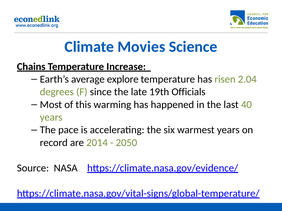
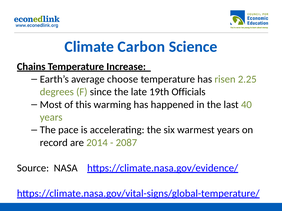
Movies: Movies -> Carbon (141, 47)
explore: explore -> choose (123, 79)
2.04: 2.04 -> 2.25 (247, 79)
2050: 2050 -> 2087 (126, 143)
